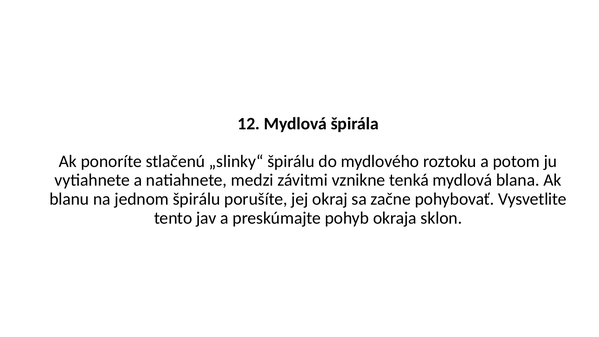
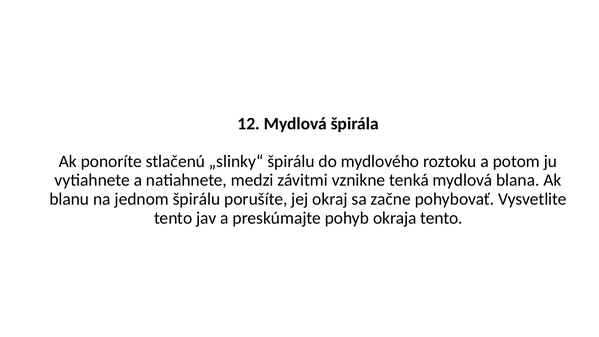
okraja sklon: sklon -> tento (441, 218)
